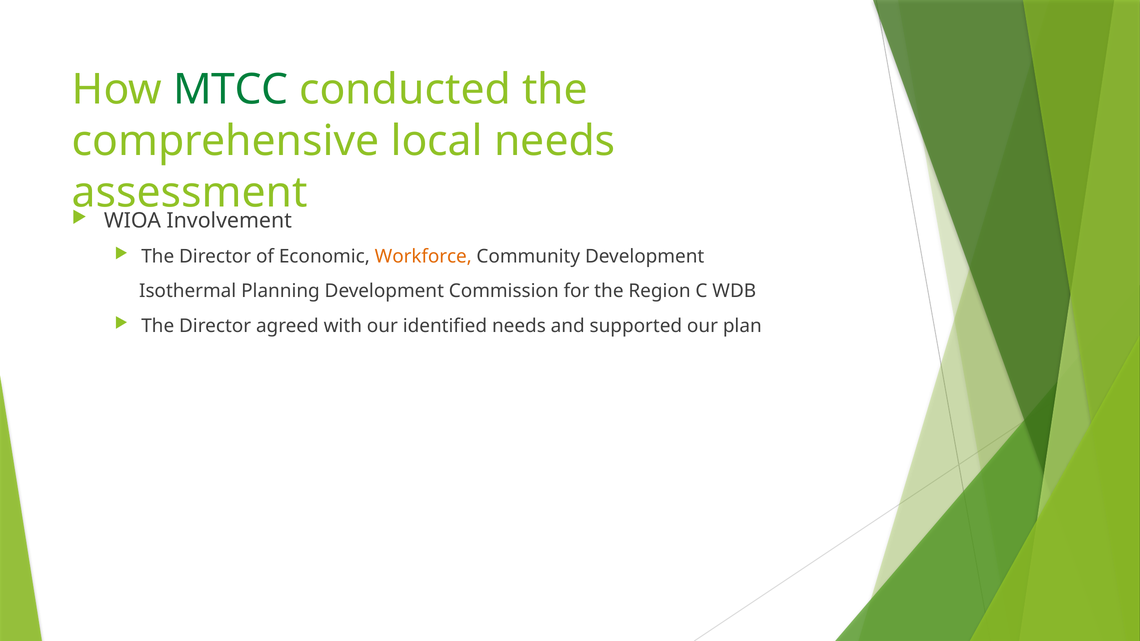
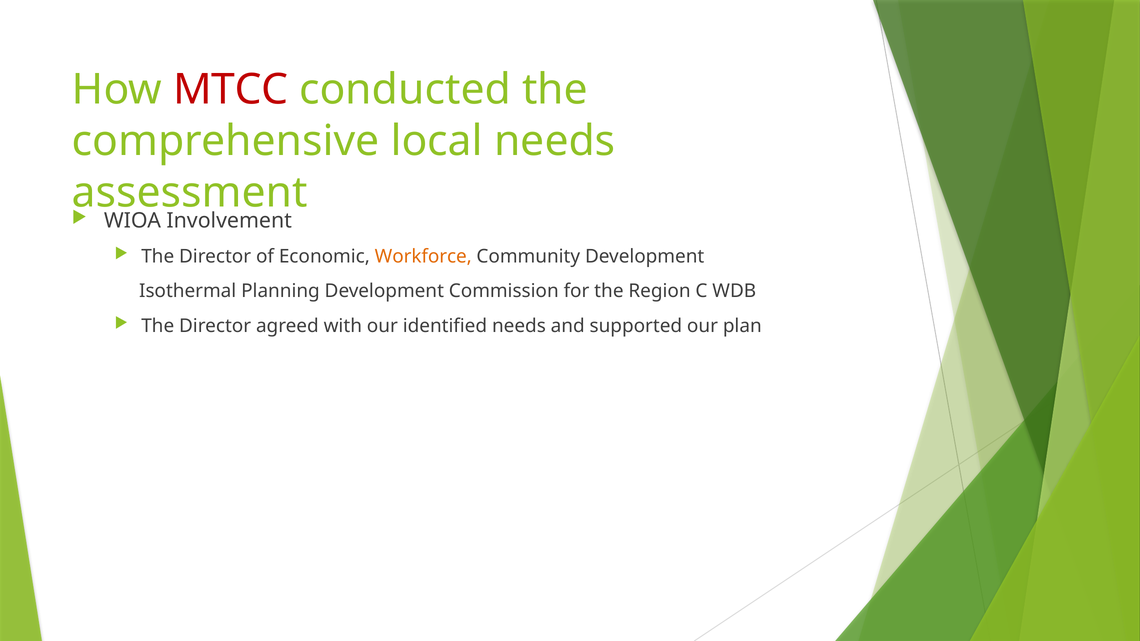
MTCC colour: green -> red (231, 90)
